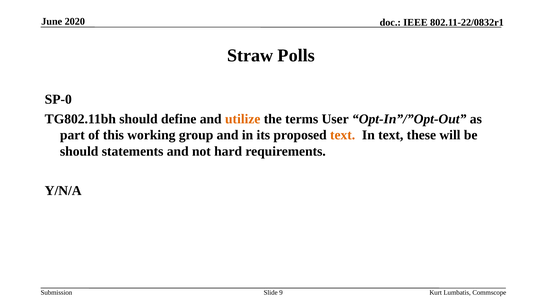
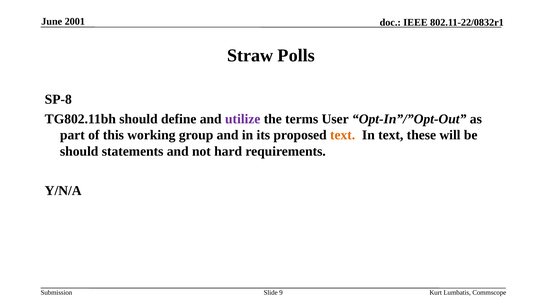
2020: 2020 -> 2001 (75, 22)
SP-0: SP-0 -> SP-8 (58, 99)
utilize colour: orange -> purple (243, 119)
